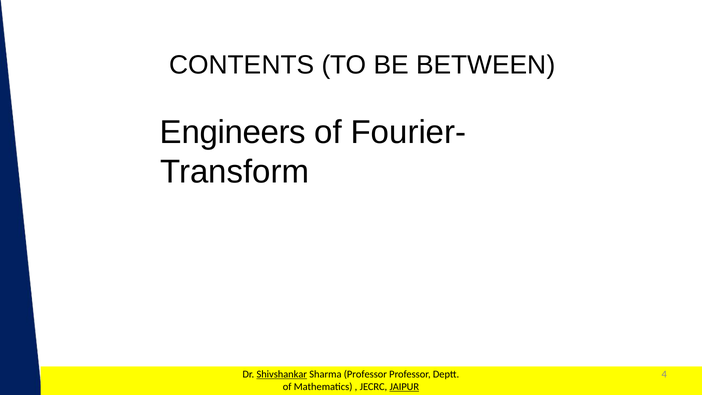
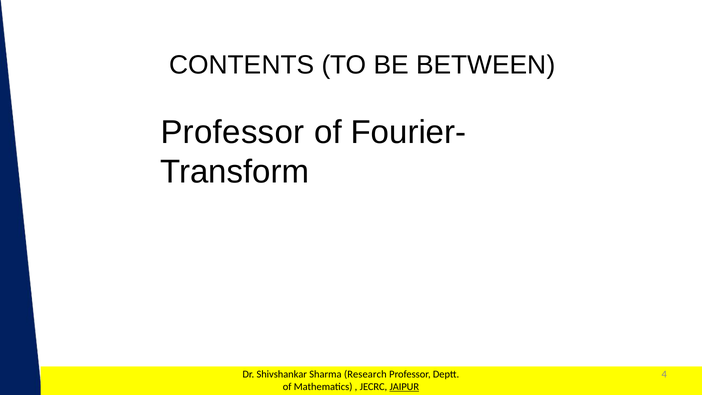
Engineers: Engineers -> Professor (233, 132)
Shivshankar underline: present -> none (282, 374)
Sharma Professor: Professor -> Research (365, 374)
